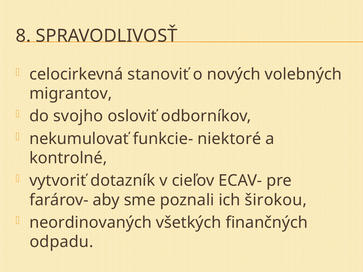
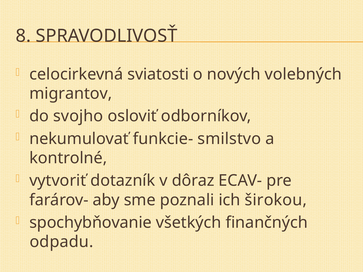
stanoviť: stanoviť -> sviatosti (158, 74)
niektoré: niektoré -> smilstvo (229, 139)
cieľov: cieľov -> dôraz (193, 181)
neordinovaných: neordinovaných -> spochybňovanie (91, 223)
